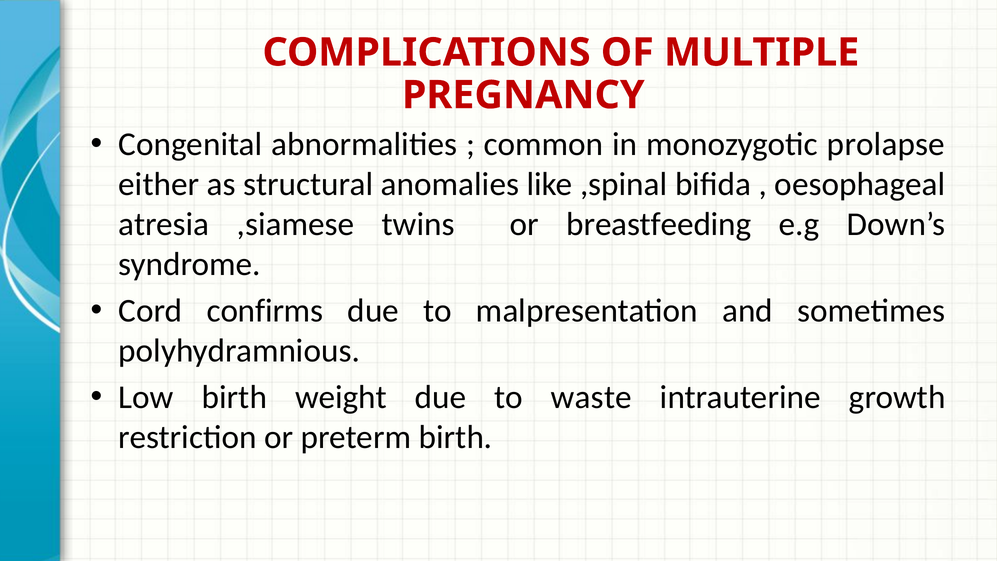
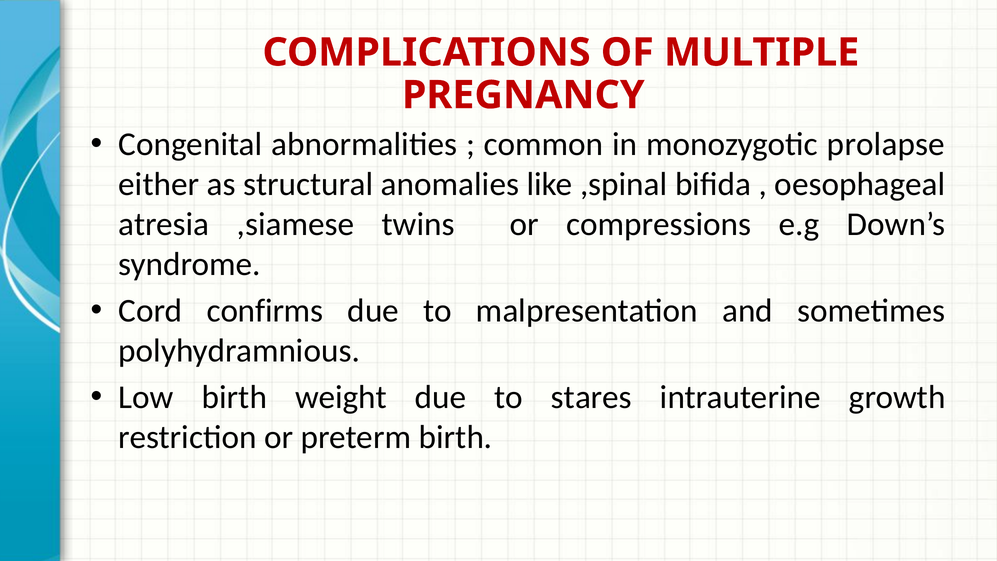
breastfeeding: breastfeeding -> compressions (659, 224)
waste: waste -> stares (591, 397)
